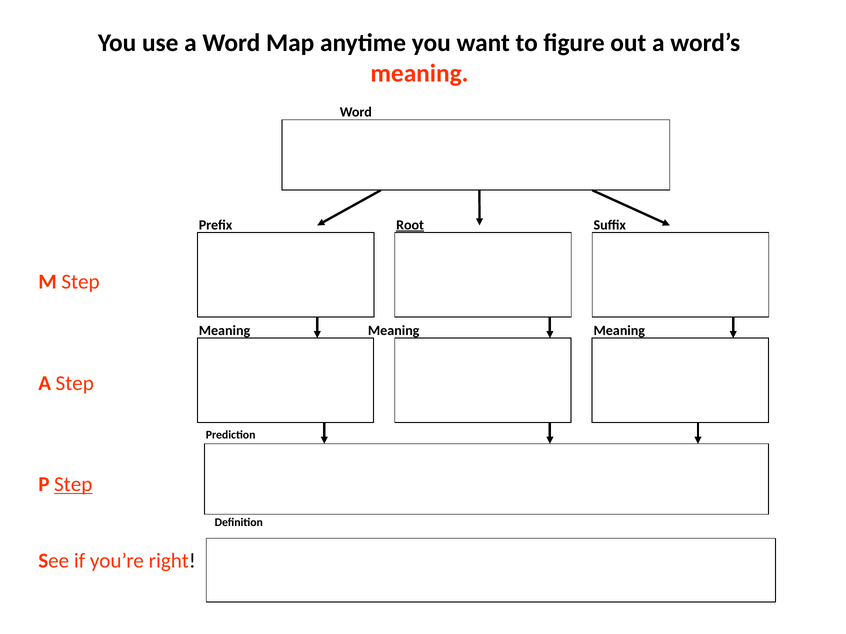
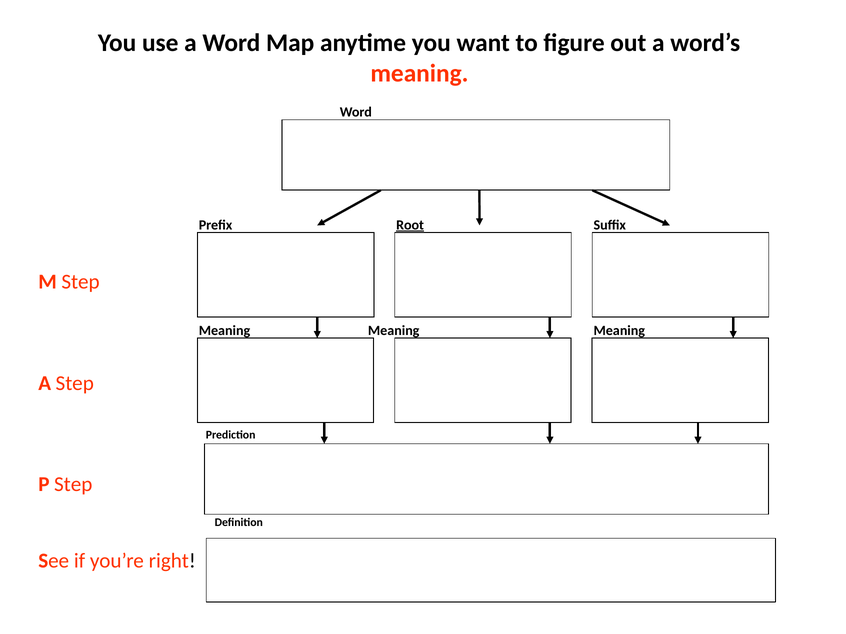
Step underline: present -> none (73, 485)
